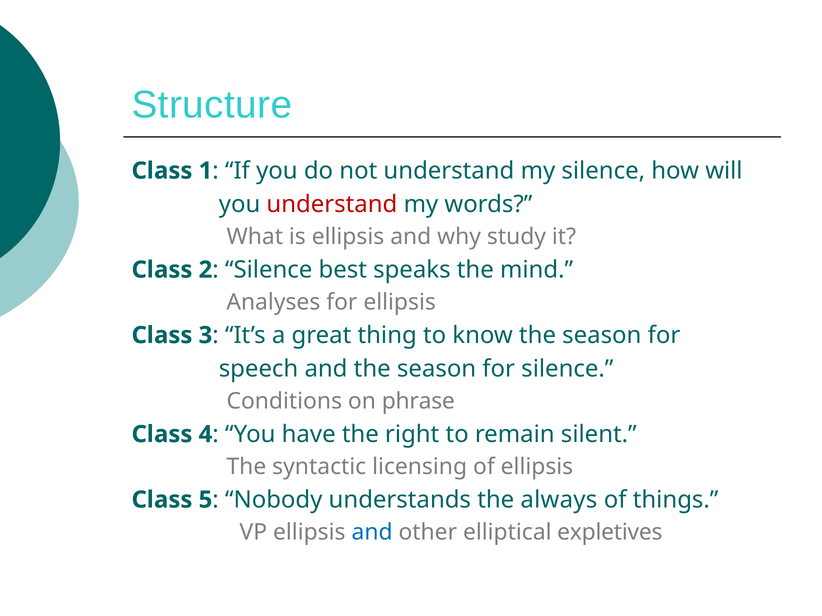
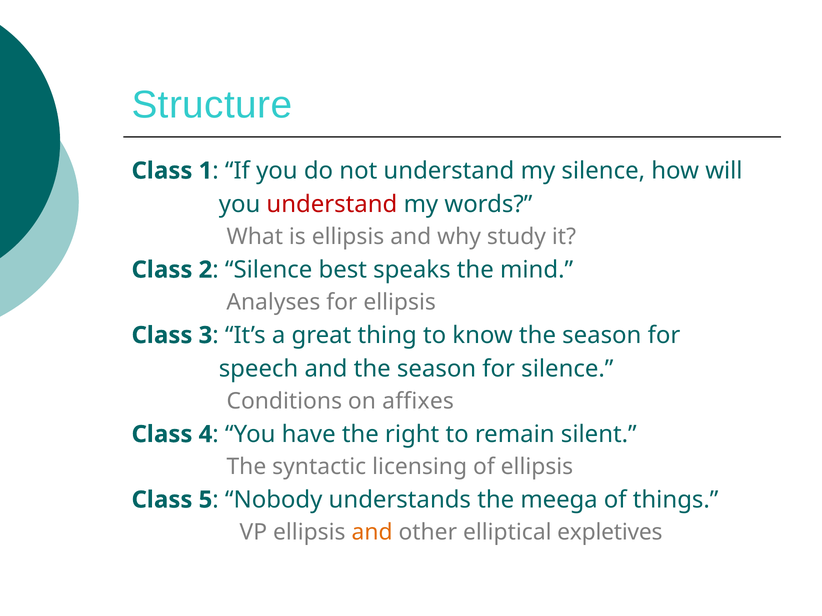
phrase: phrase -> affixes (418, 402)
always: always -> meega (559, 500)
and colour: blue -> orange (372, 533)
